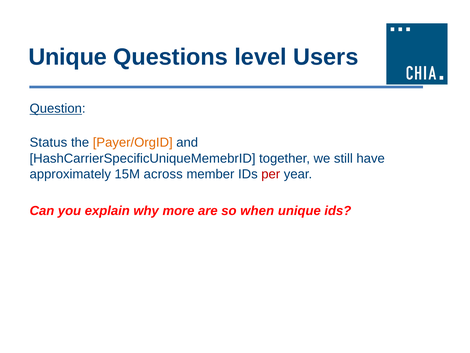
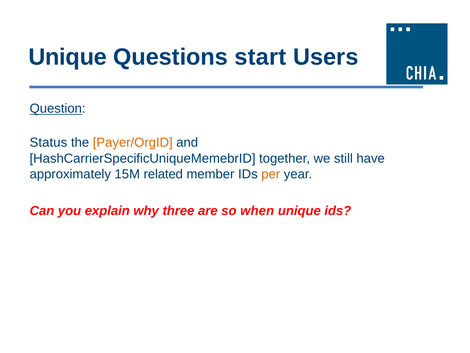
level: level -> start (260, 57)
across: across -> related (163, 174)
per colour: red -> orange (271, 174)
more: more -> three (178, 210)
